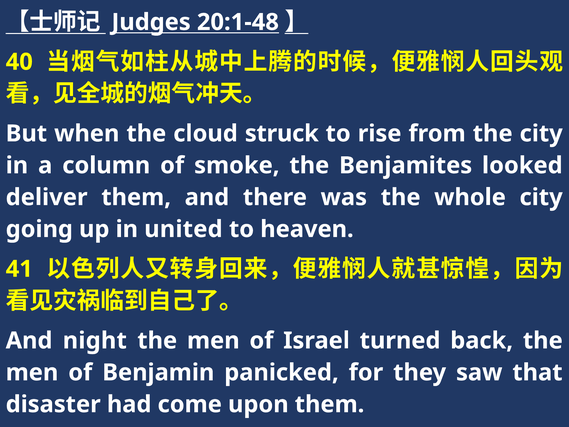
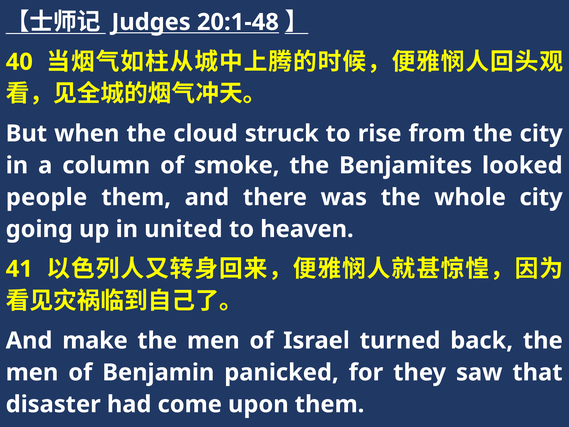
deliver: deliver -> people (47, 197)
night: night -> make (95, 340)
